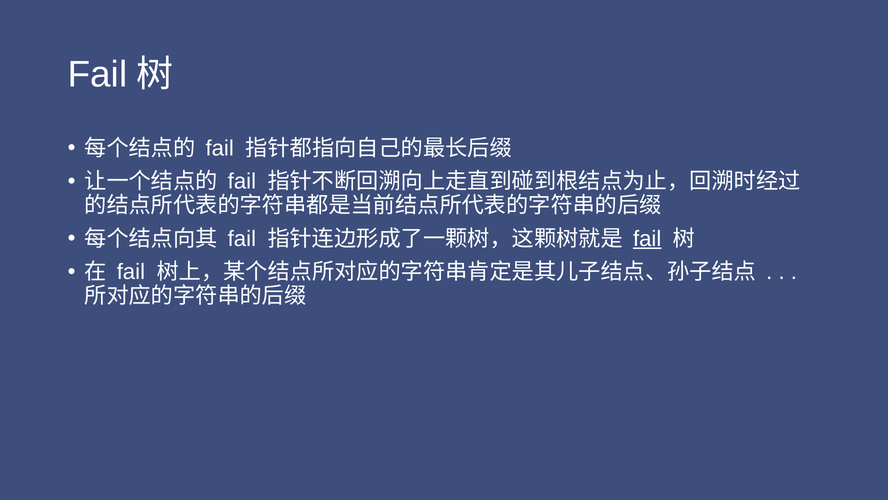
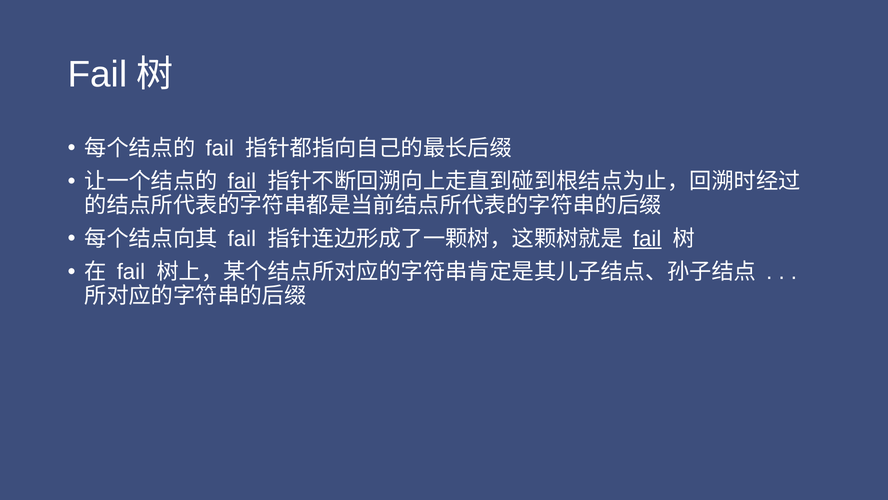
fail underline: none -> present (242, 181)
